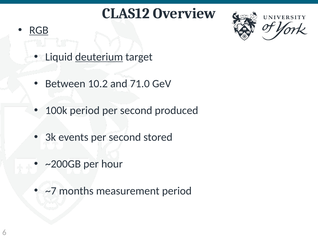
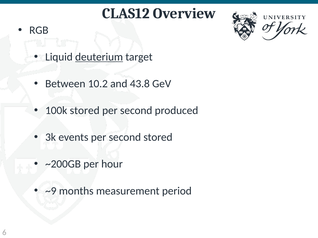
RGB underline: present -> none (39, 30)
71.0: 71.0 -> 43.8 (140, 84)
100k period: period -> stored (85, 111)
~7: ~7 -> ~9 (51, 191)
